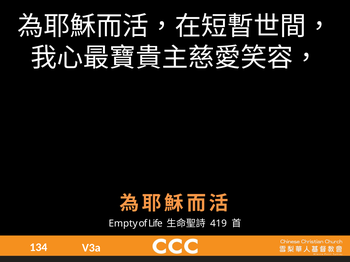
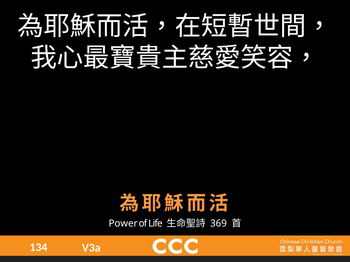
Empty: Empty -> Power (123, 224)
419: 419 -> 369 (218, 224)
